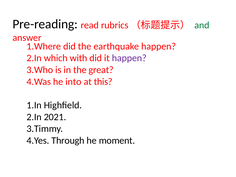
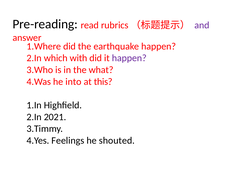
and colour: green -> purple (202, 25)
great: great -> what (101, 70)
Through: Through -> Feelings (68, 141)
moment: moment -> shouted (117, 141)
